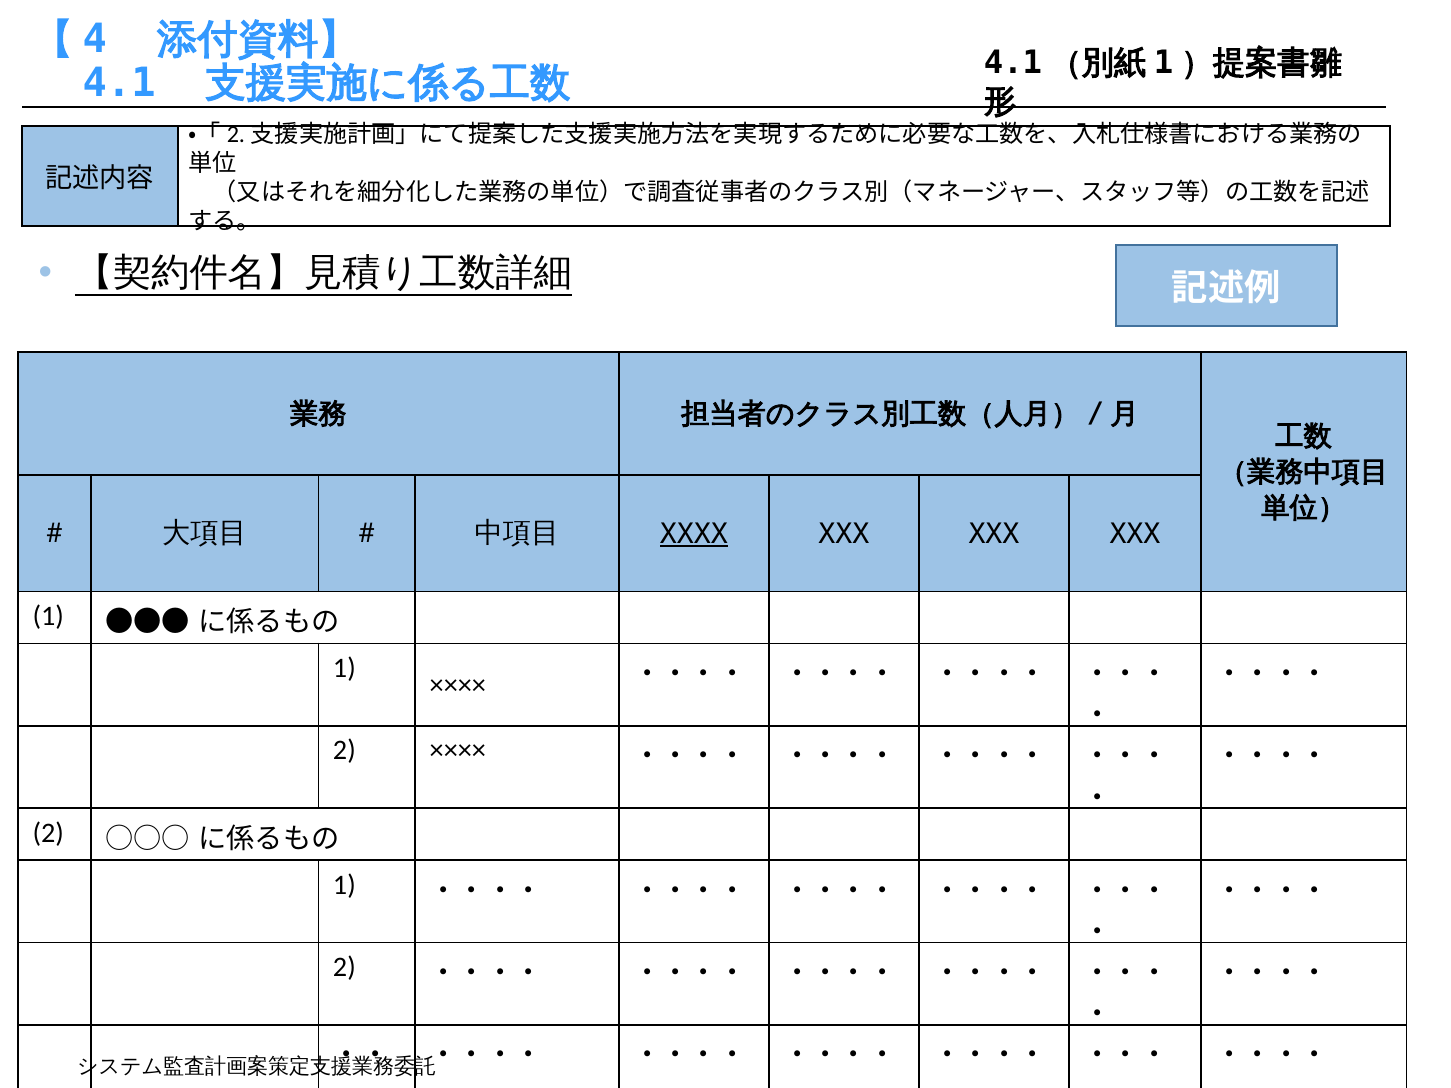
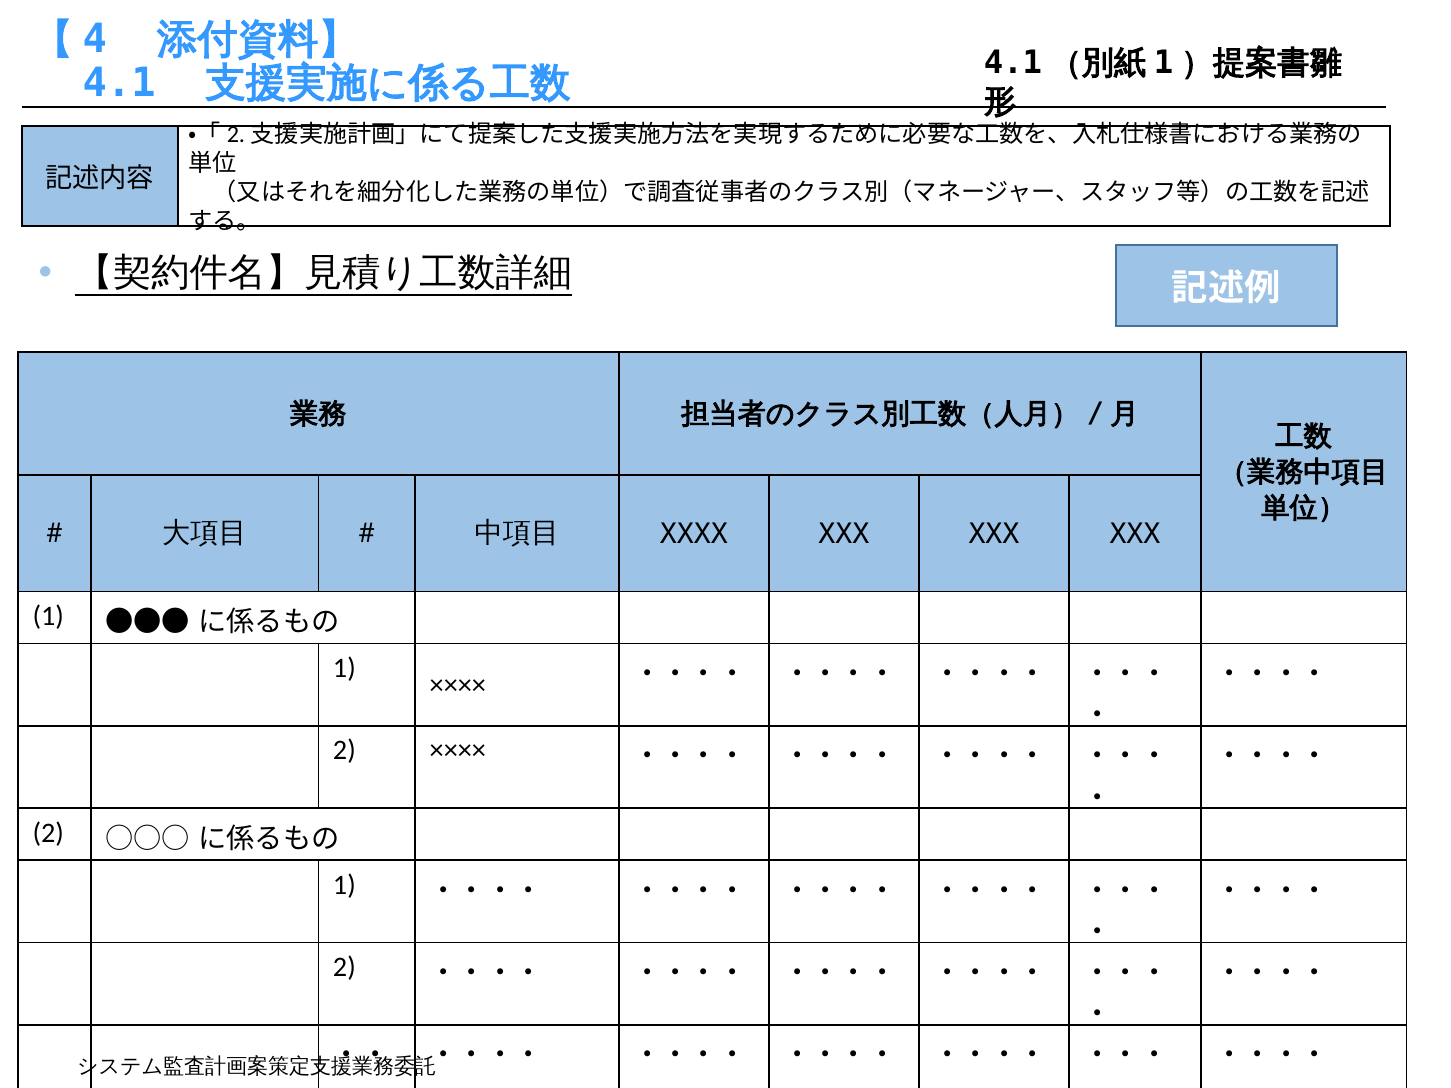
XXXX underline: present -> none (694, 534)
